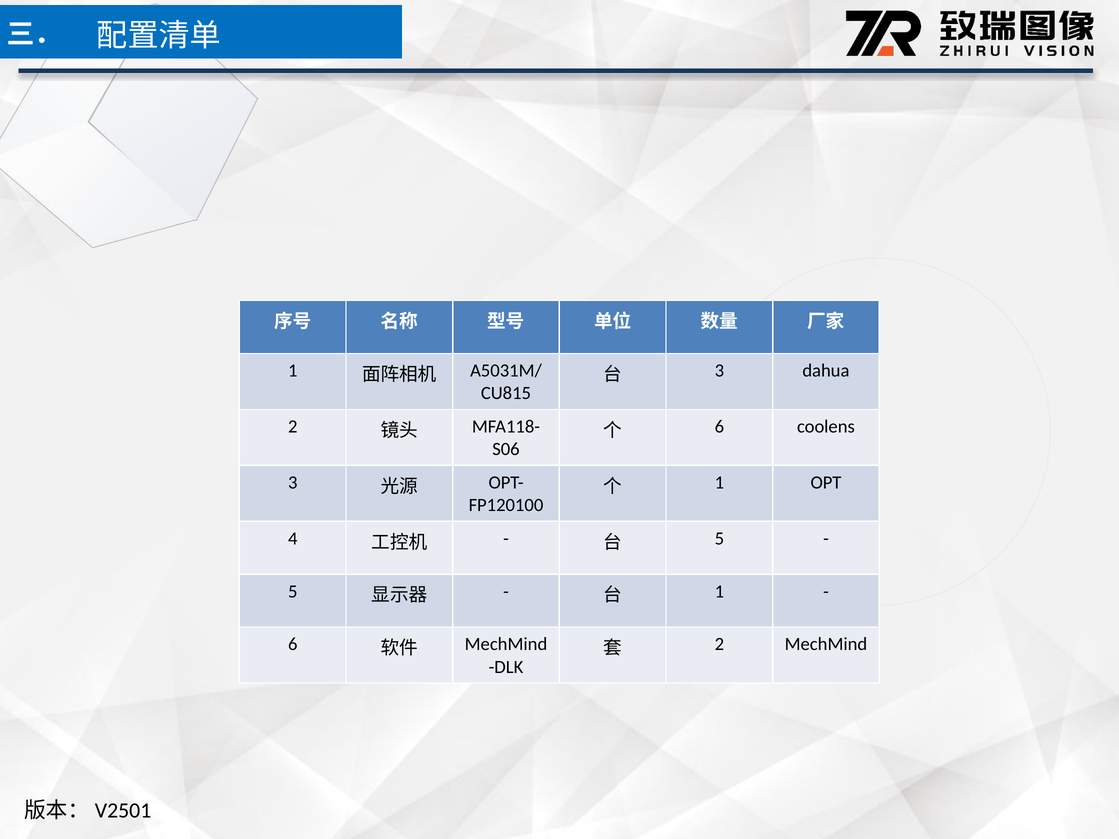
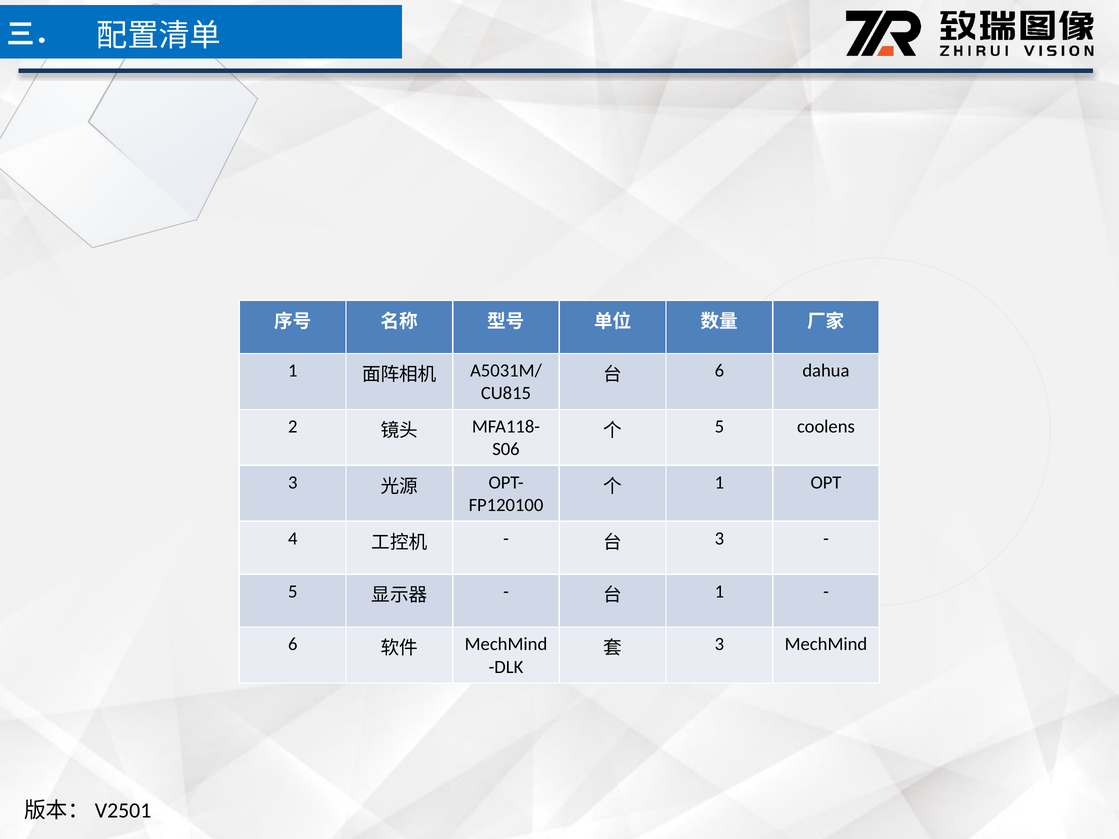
3: 3 -> 6 (719, 371)
6: 6 -> 5 (719, 427)
5: 5 -> 3 (719, 539)
2: 2 -> 3 (719, 644)
